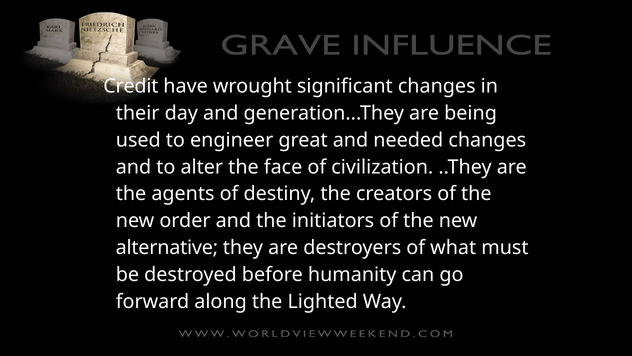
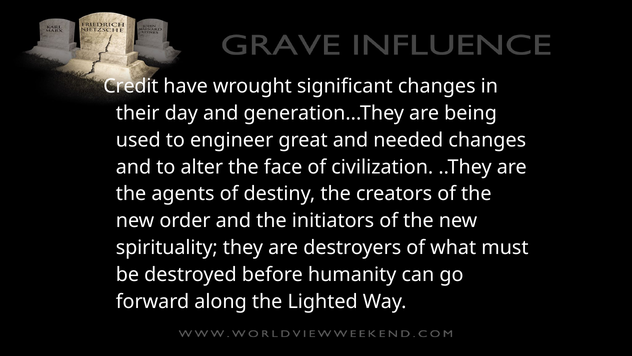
alternative: alternative -> spirituality (167, 248)
